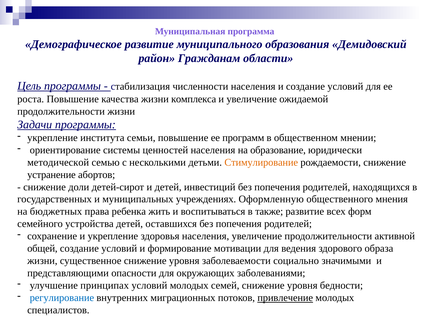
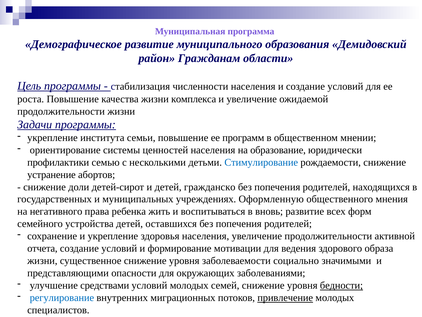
методической: методической -> профилактики (58, 162)
Стимулирование colour: orange -> blue (261, 162)
инвестиций: инвестиций -> гражданско (210, 187)
бюджетных: бюджетных -> негативного (56, 211)
также: также -> вновь (269, 211)
общей: общей -> отчета (42, 248)
принципах: принципах -> средствами (105, 285)
бедности underline: none -> present (341, 285)
